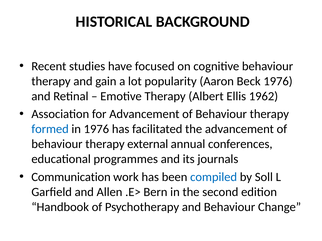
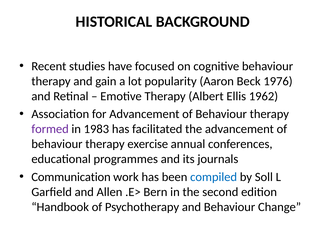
formed colour: blue -> purple (50, 129)
in 1976: 1976 -> 1983 (96, 129)
external: external -> exercise (148, 144)
